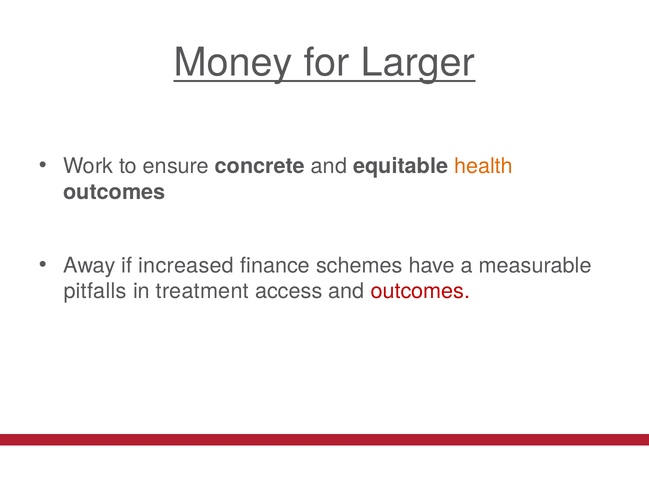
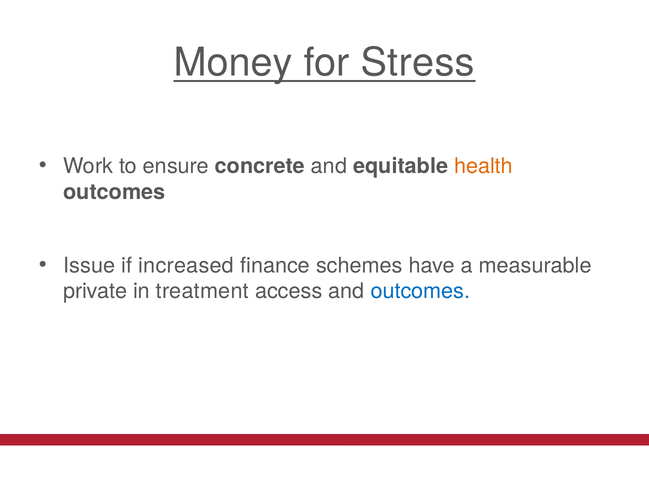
Larger: Larger -> Stress (418, 63)
Away: Away -> Issue (89, 266)
pitfalls: pitfalls -> private (95, 292)
outcomes colour: red -> blue (420, 292)
